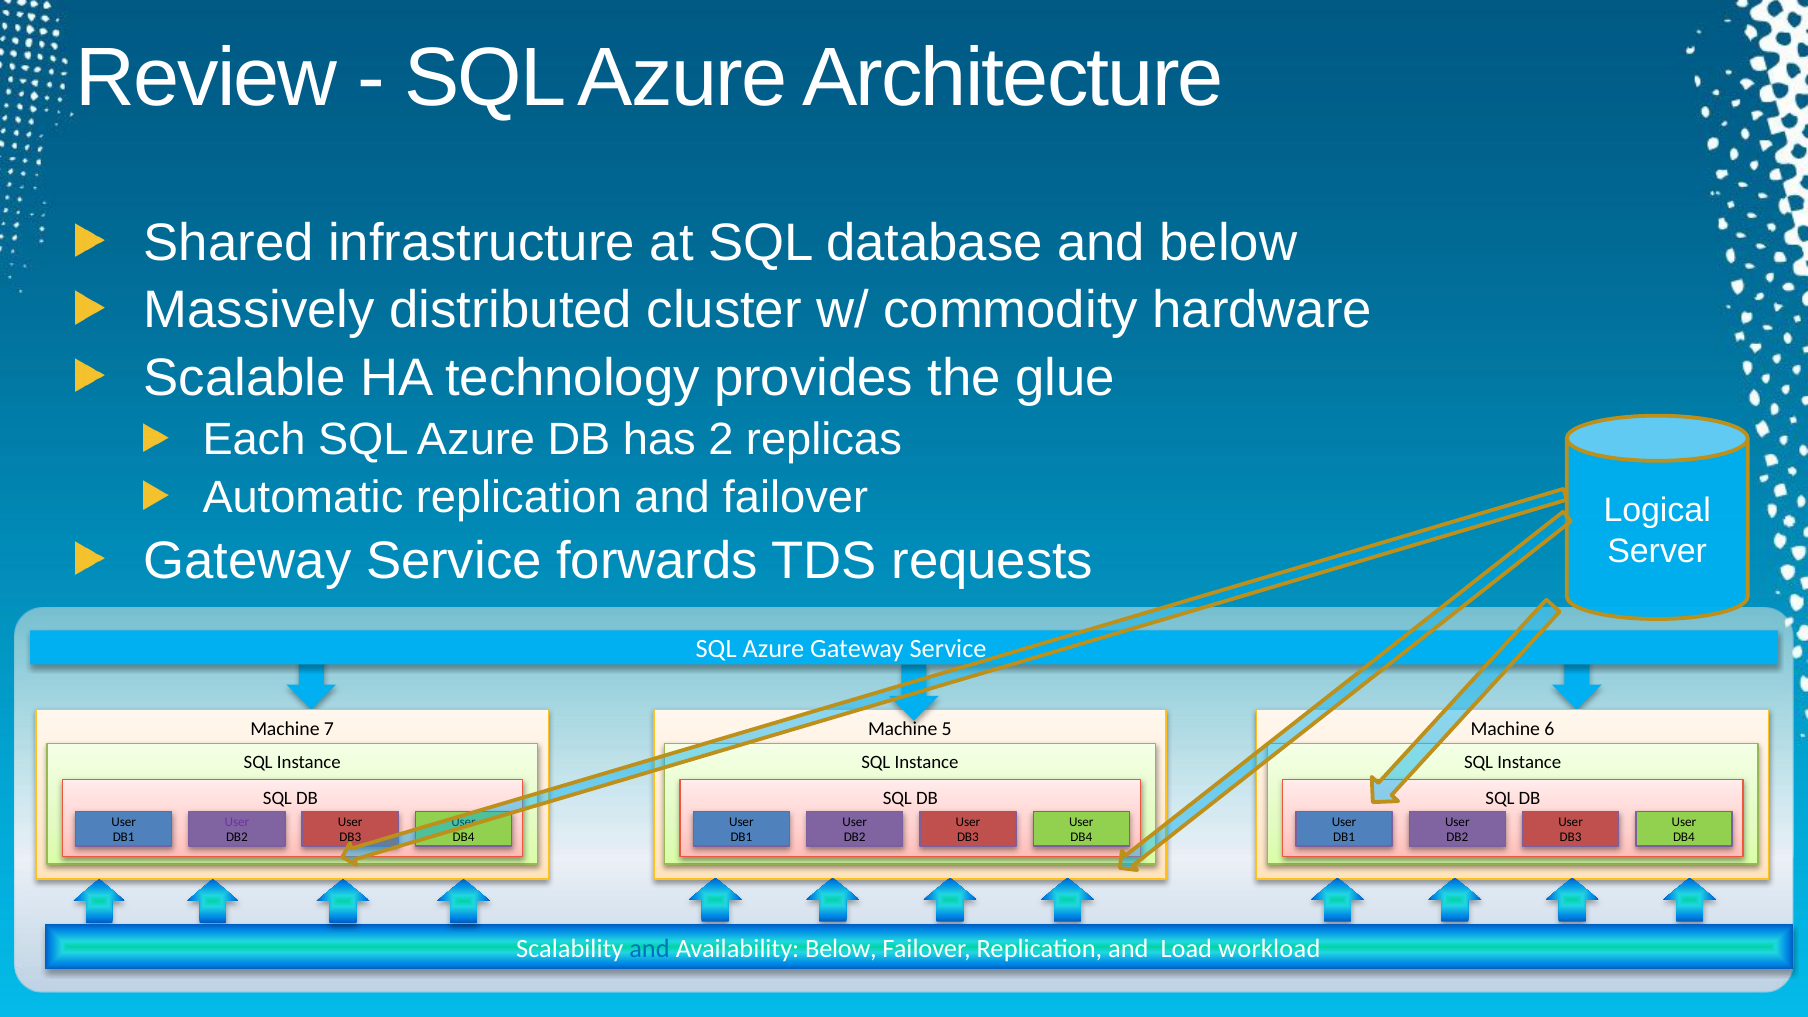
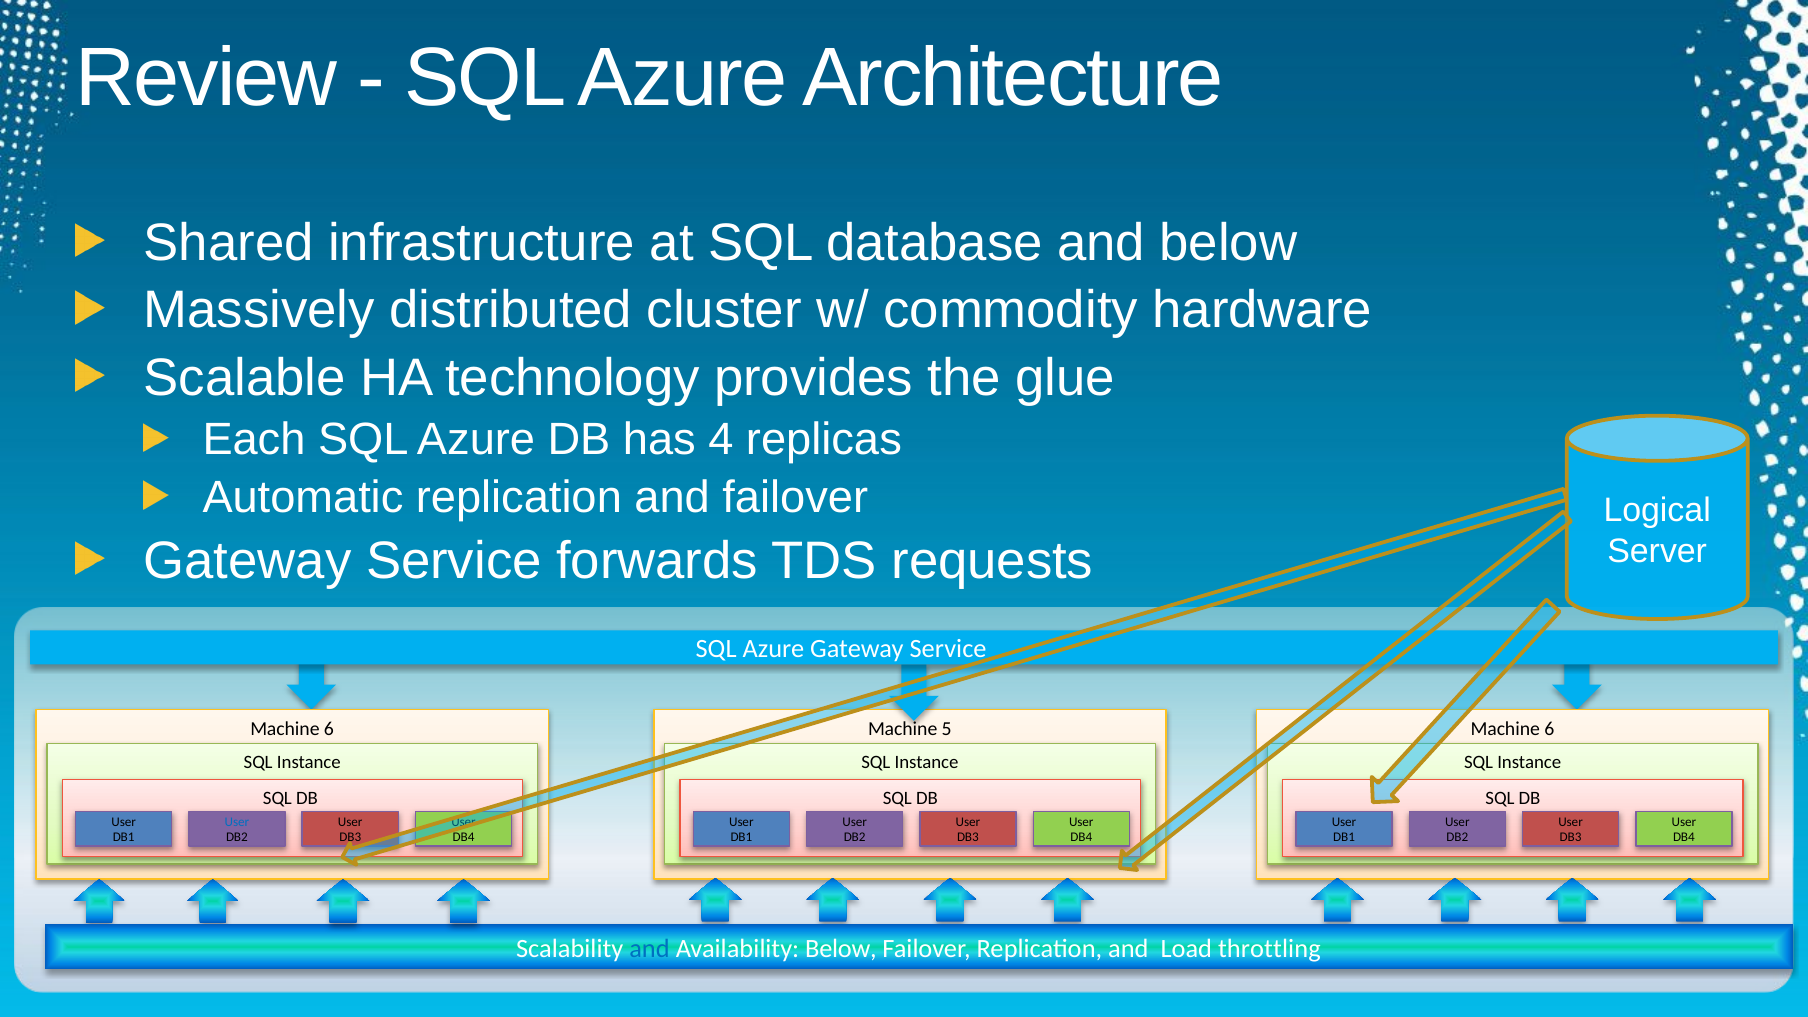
2: 2 -> 4 (721, 440)
7: 7 -> 6 (329, 730)
User colour: purple -> blue (237, 822)
workload: workload -> throttling (1269, 949)
